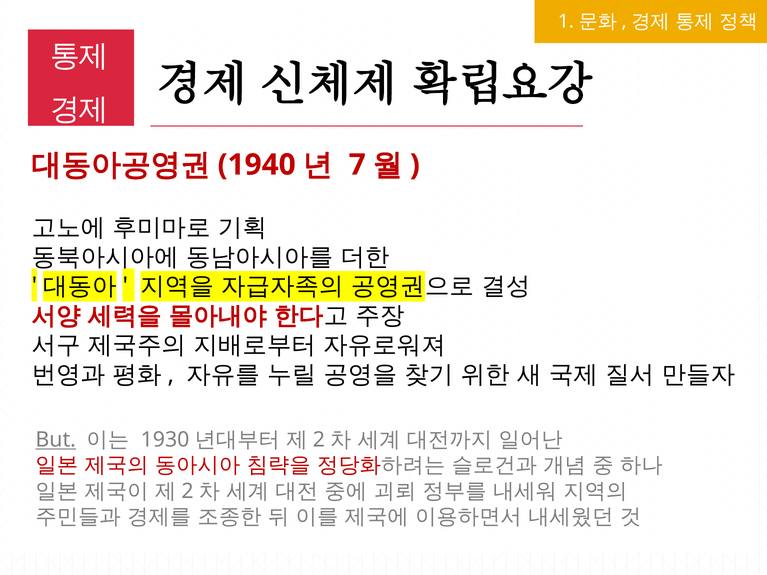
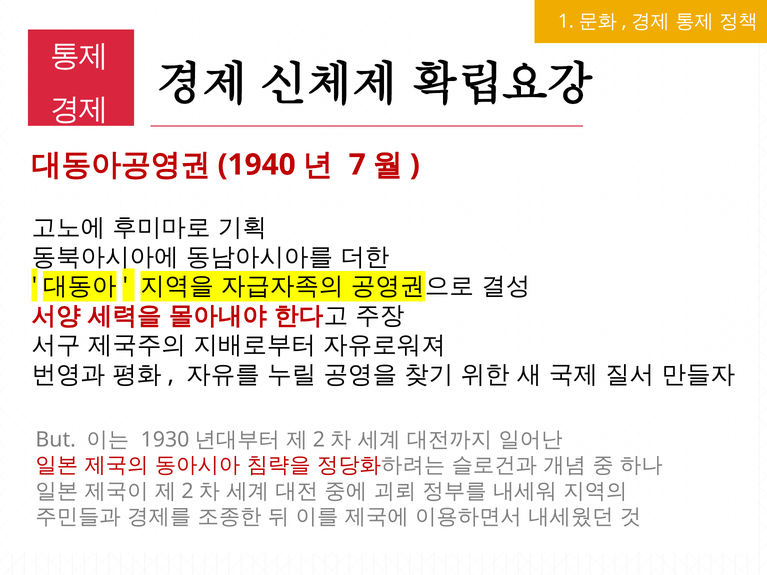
But underline: present -> none (56, 440)
